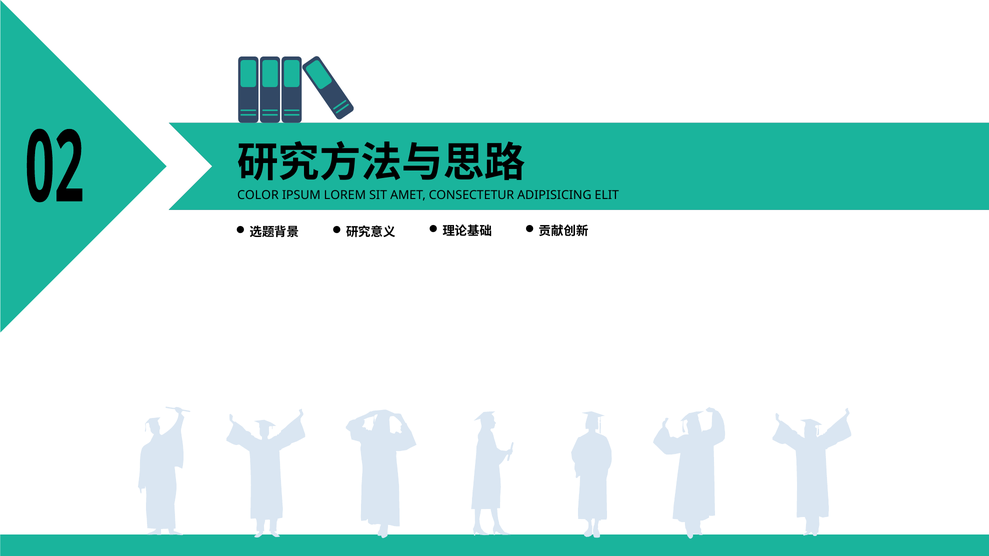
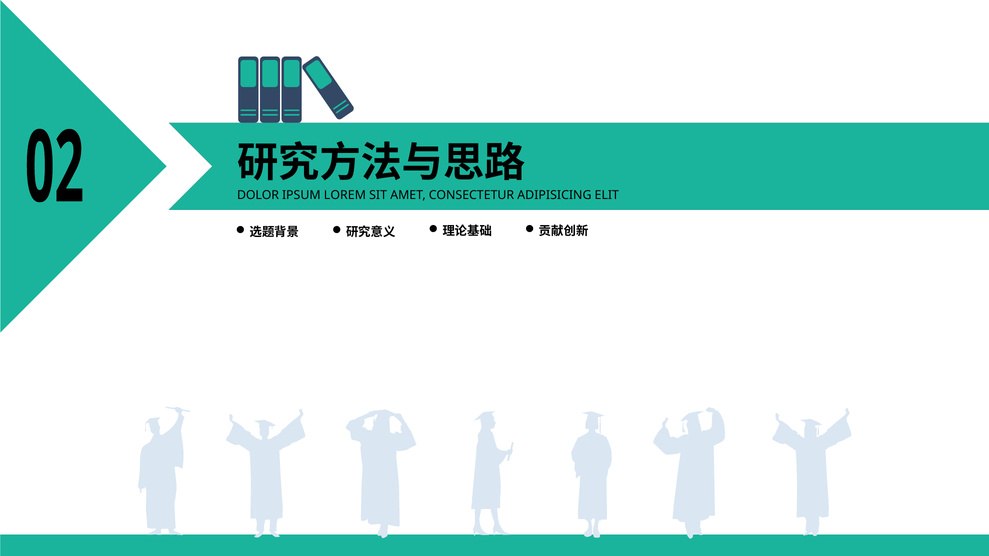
COLOR: COLOR -> DOLOR (258, 195)
